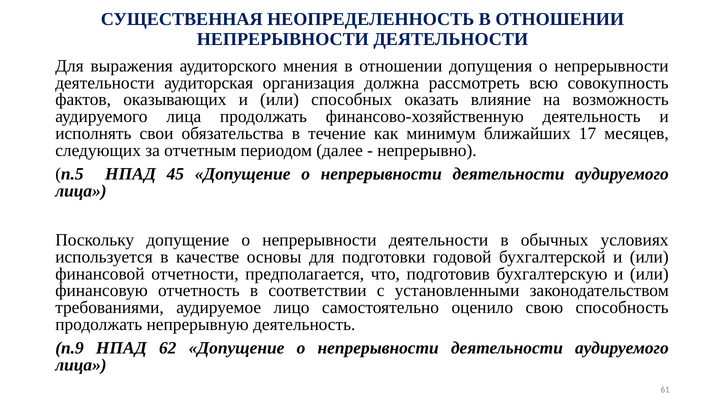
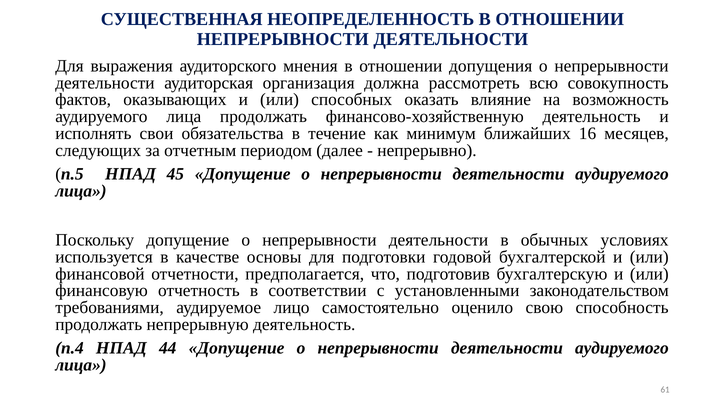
17: 17 -> 16 (588, 133)
п.9: п.9 -> п.4 (69, 348)
62: 62 -> 44 (168, 348)
